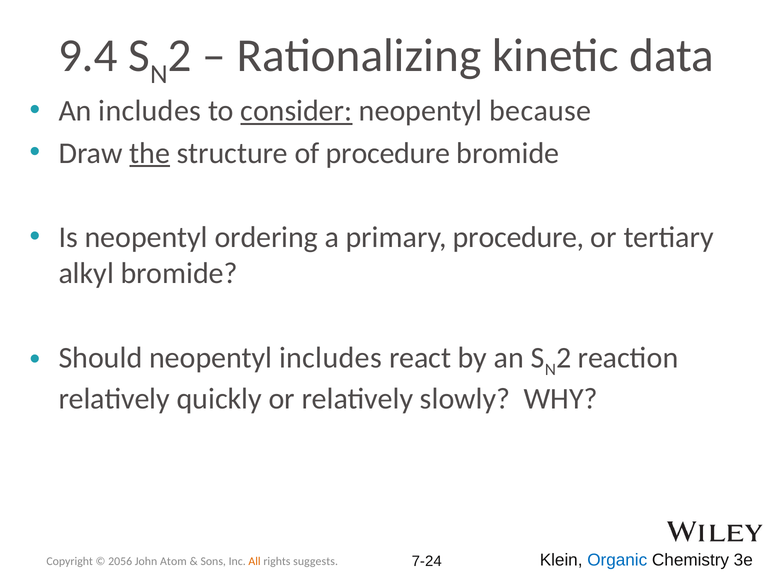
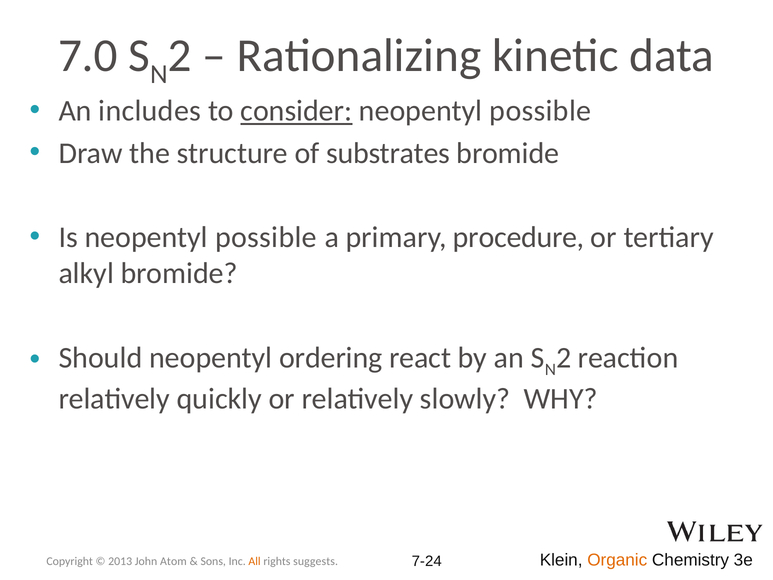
9.4: 9.4 -> 7.0 (88, 56)
because: because -> possible (540, 111)
the underline: present -> none (150, 153)
of procedure: procedure -> substrates (388, 153)
Is neopentyl ordering: ordering -> possible (266, 237)
neopentyl includes: includes -> ordering (331, 358)
2056: 2056 -> 2013 (120, 561)
Organic colour: blue -> orange (617, 560)
